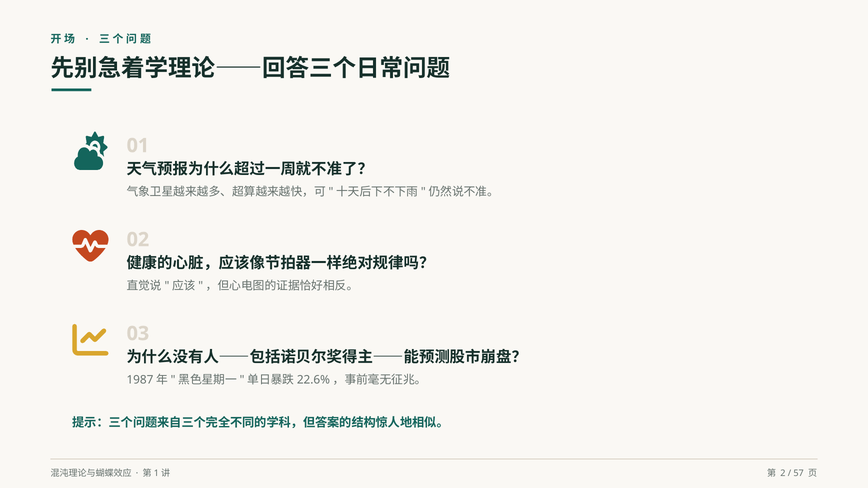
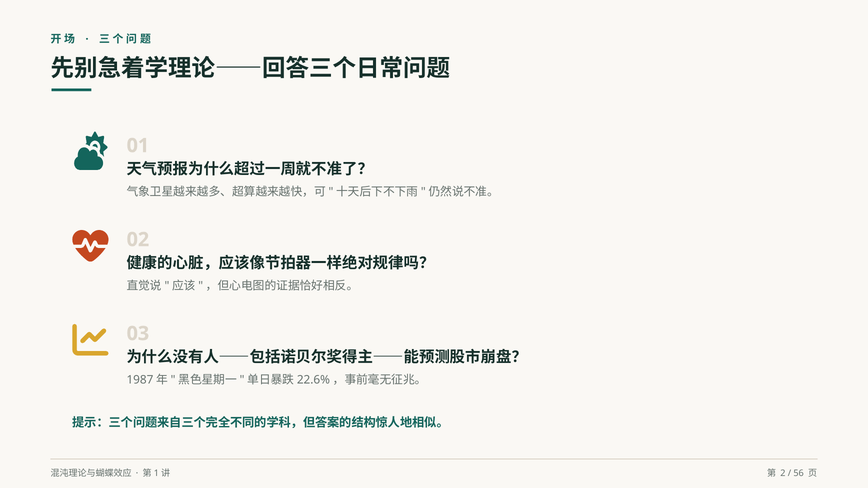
57: 57 -> 56 (799, 474)
